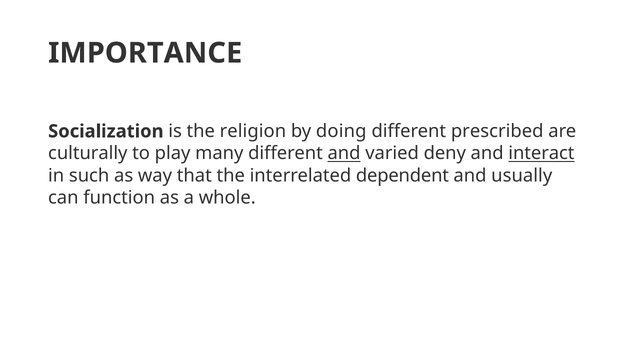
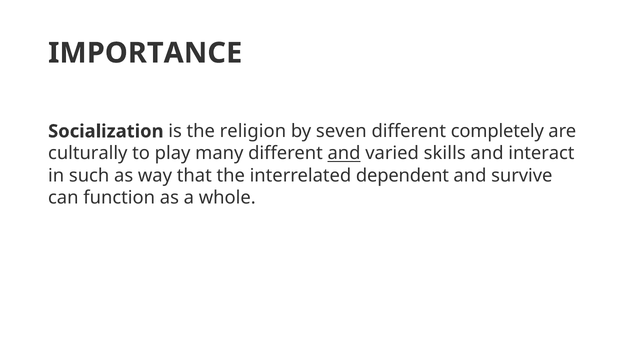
doing: doing -> seven (341, 131)
prescribed: prescribed -> completely (497, 131)
deny: deny -> skills (445, 153)
interact underline: present -> none (541, 153)
usually: usually -> survive (522, 175)
